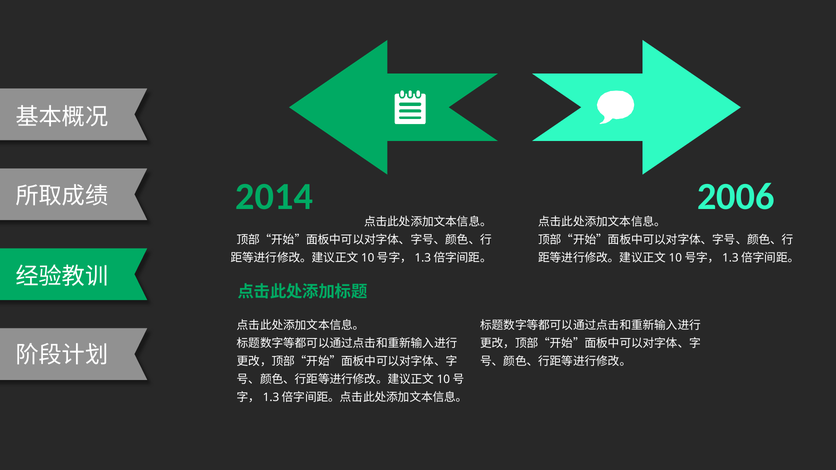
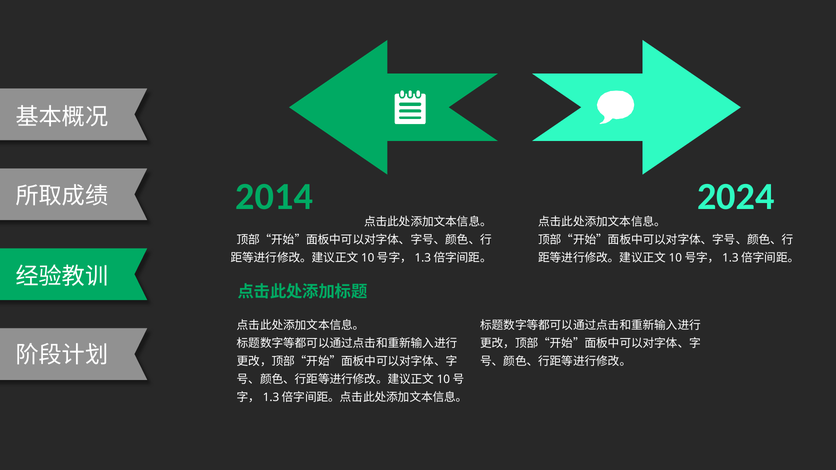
2006: 2006 -> 2024 (736, 197)
